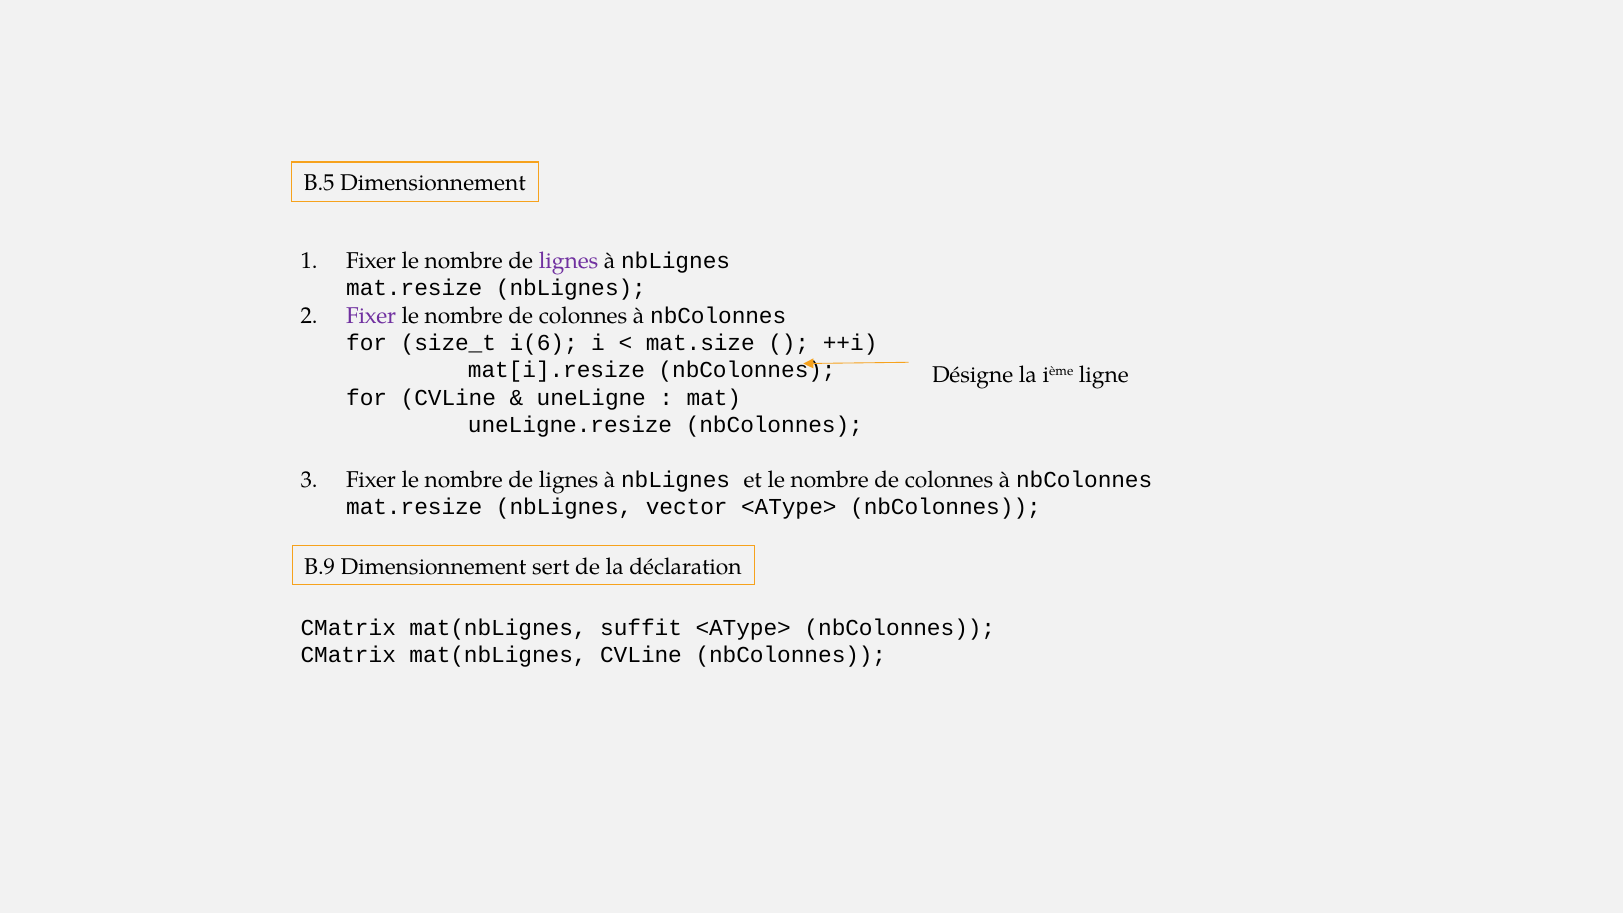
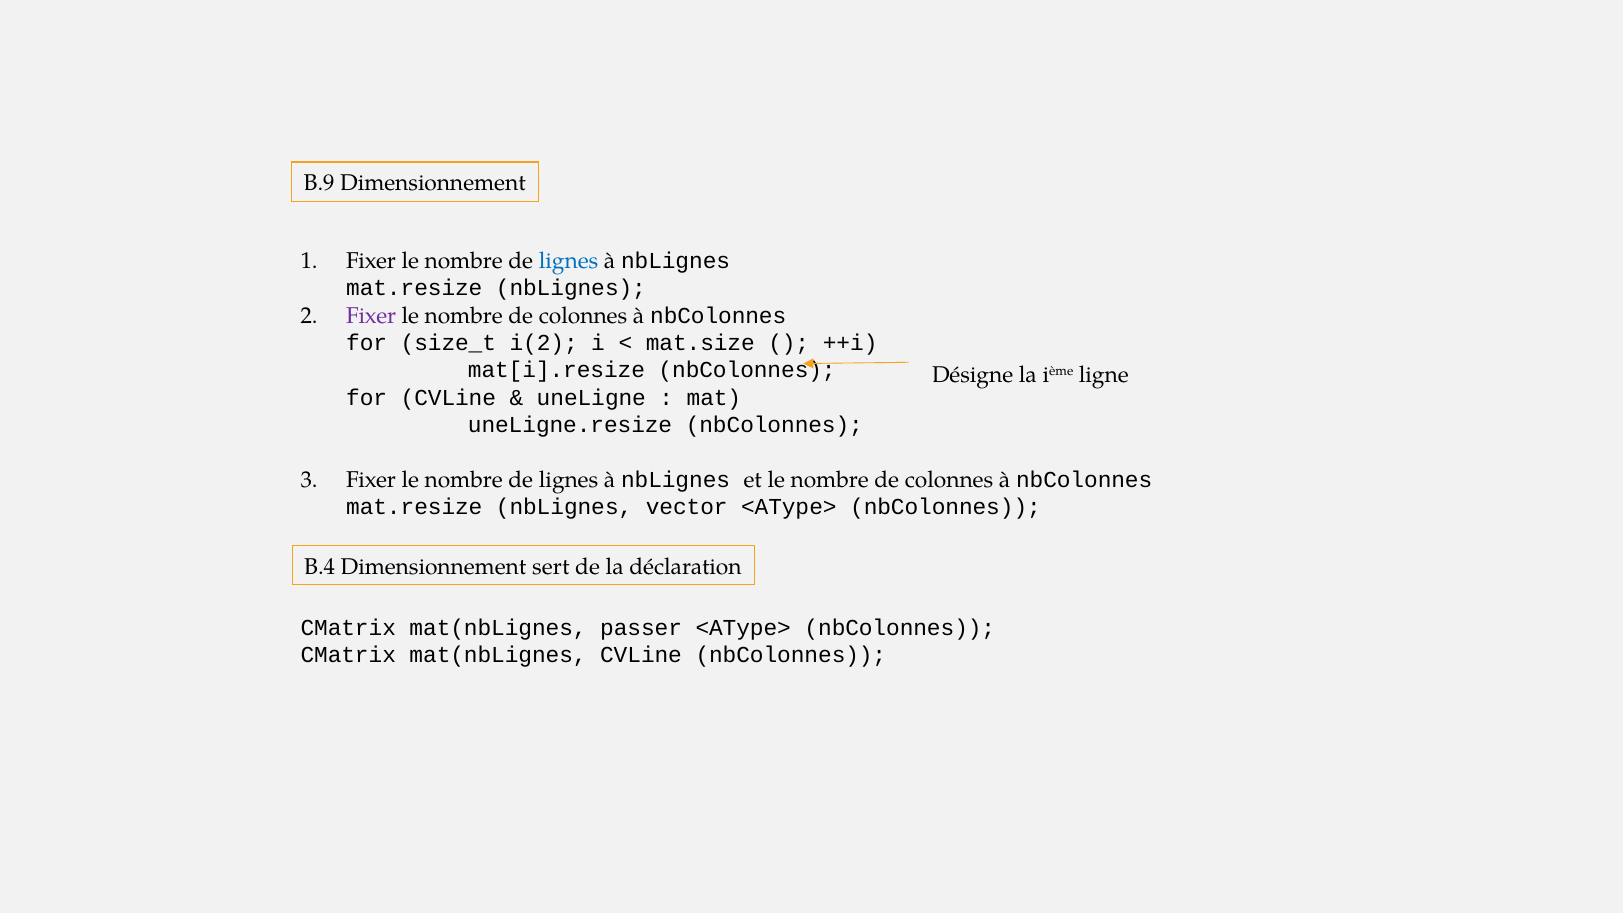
B.5: B.5 -> B.9 (319, 183)
lignes colour: purple -> blue (569, 261)
i(6: i(6 -> i(2 (544, 343)
B.9: B.9 -> B.4 (320, 566)
suffit: suffit -> passer (641, 628)
